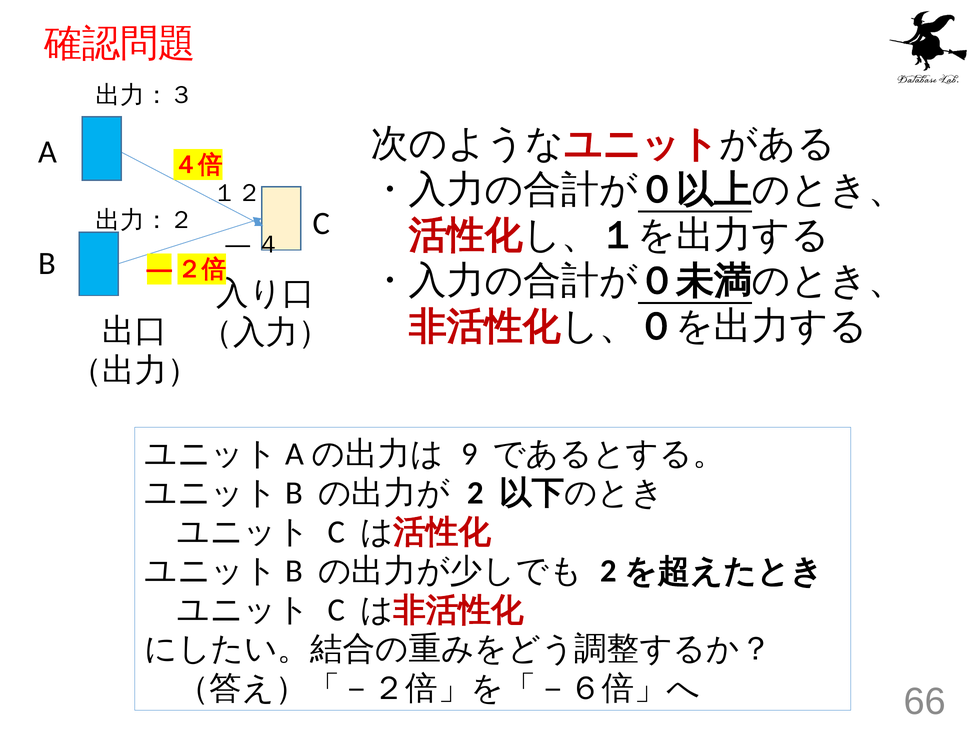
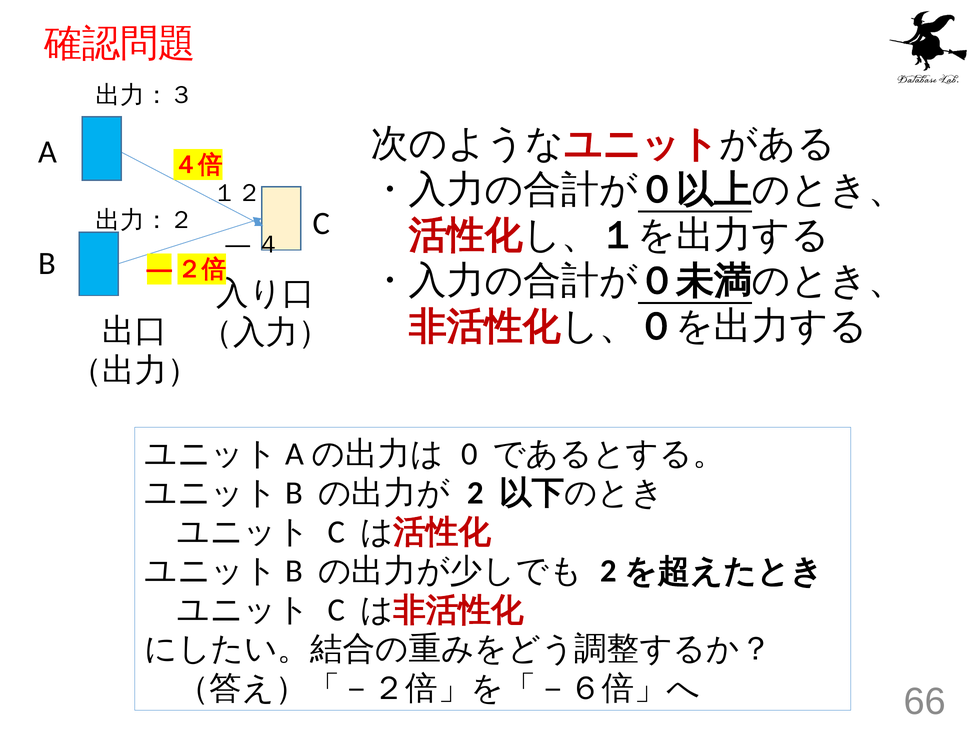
9: 9 -> 0 (469, 454)
